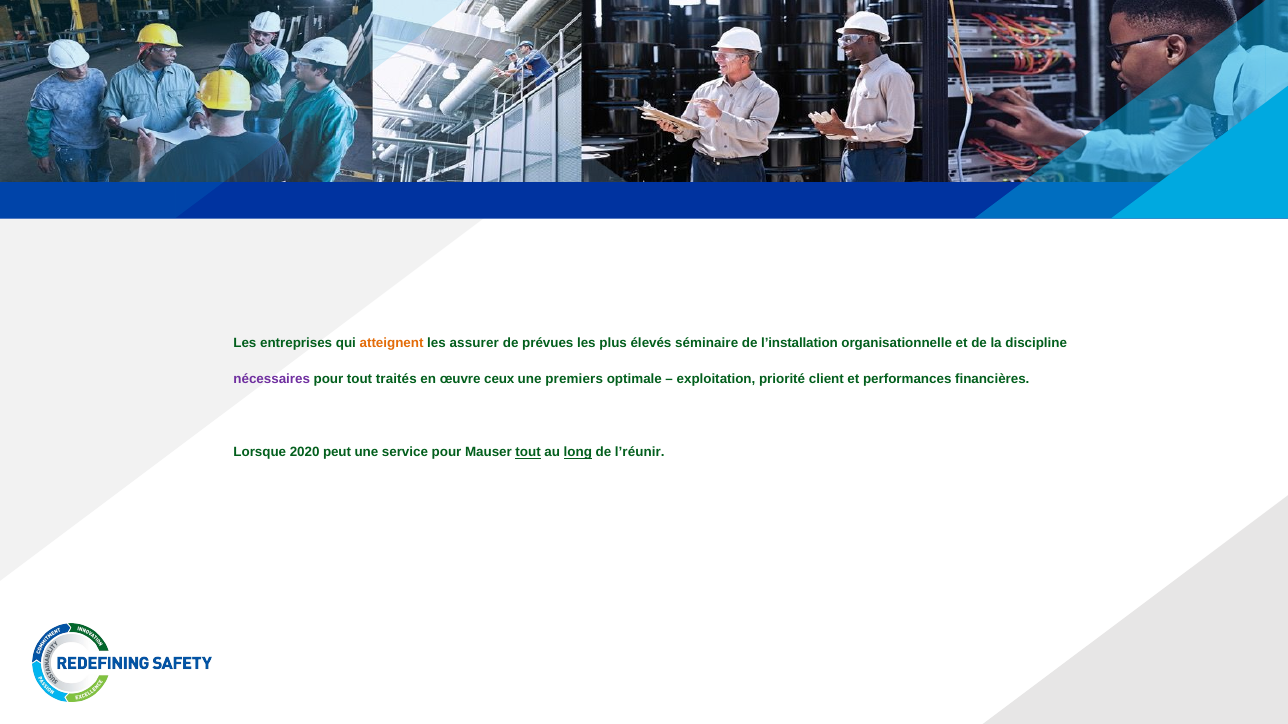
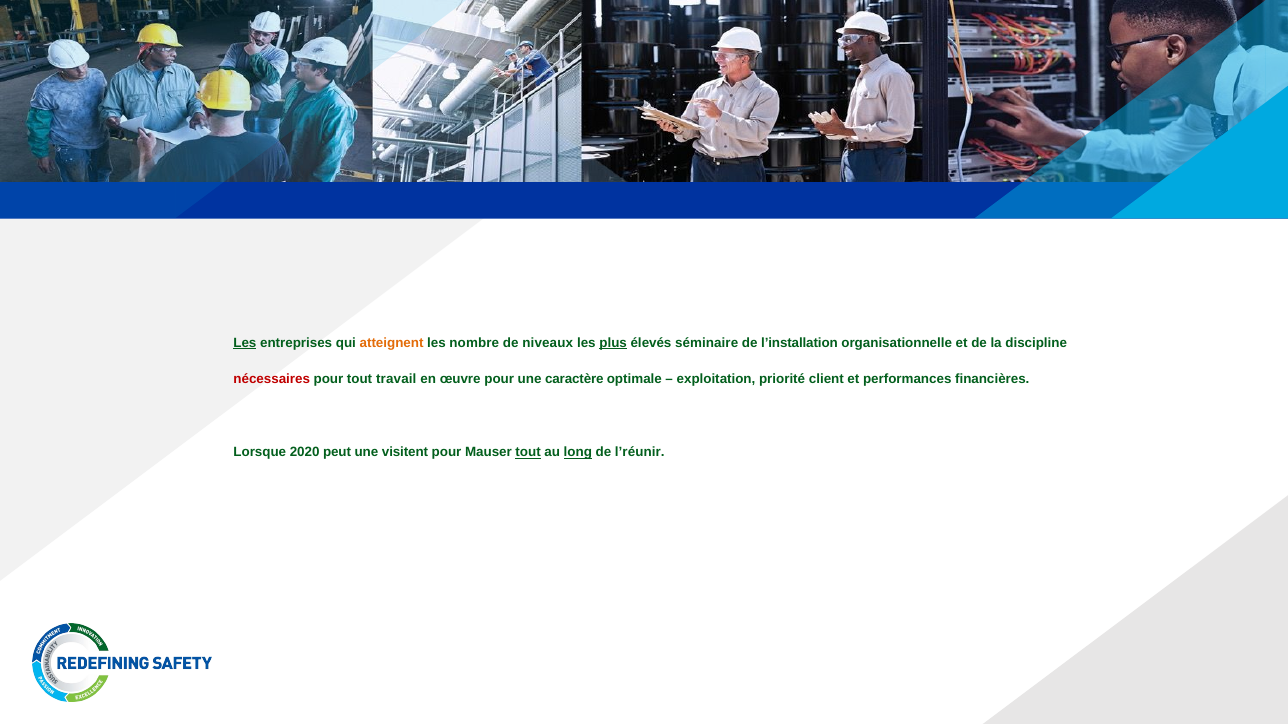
Les underline: none -> present (245, 343)
assurer: assurer -> nombre (474, 343)
prévues: prévues -> niveaux (548, 343)
plus underline: none -> present (613, 343)
nécessaires colour: purple -> red (272, 380)
traités: traités -> travail (396, 380)
œuvre ceux: ceux -> pour (499, 380)
premiers: premiers -> caractère (574, 380)
service: service -> visitent (405, 453)
